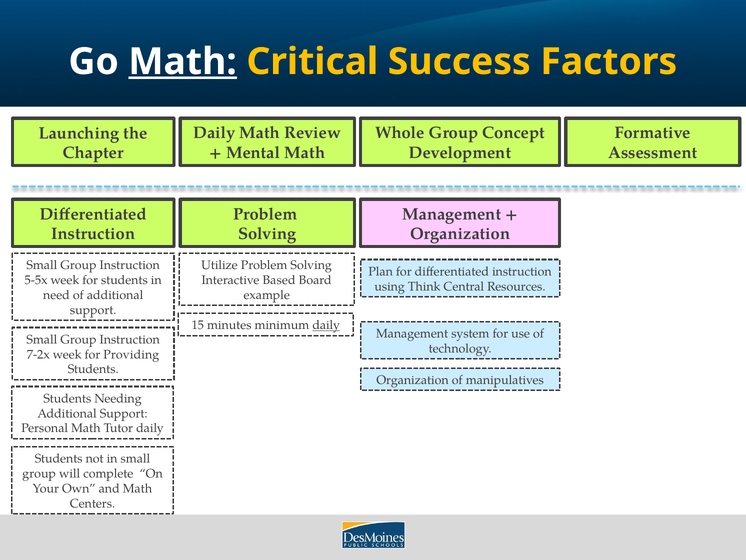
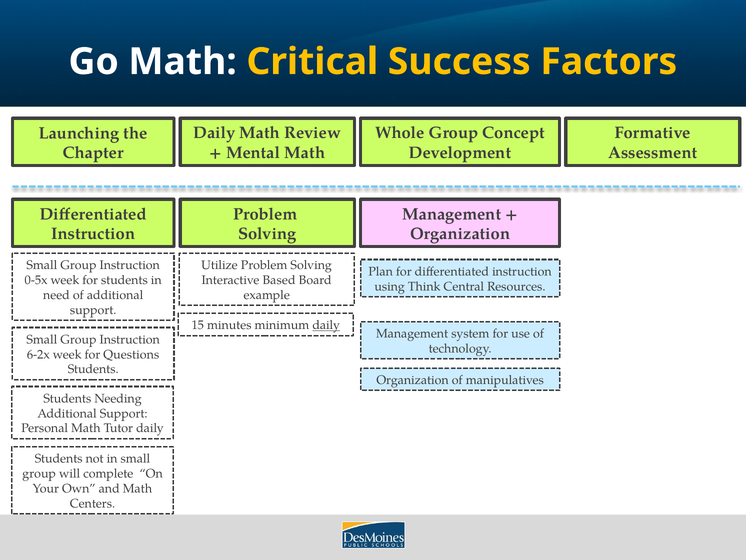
Math underline: present -> none (183, 62)
5-5x: 5-5x -> 0-5x (36, 280)
7-2x: 7-2x -> 6-2x (38, 354)
Providing: Providing -> Questions (131, 354)
